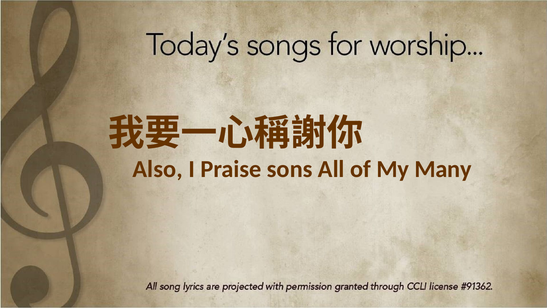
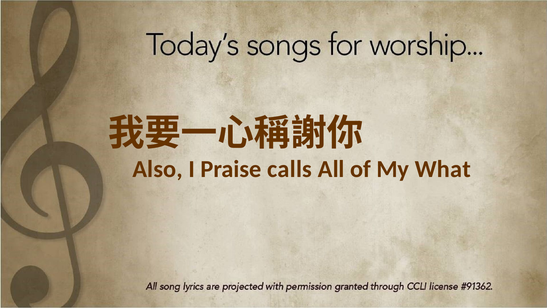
sons: sons -> calls (290, 169)
Many: Many -> What (443, 169)
